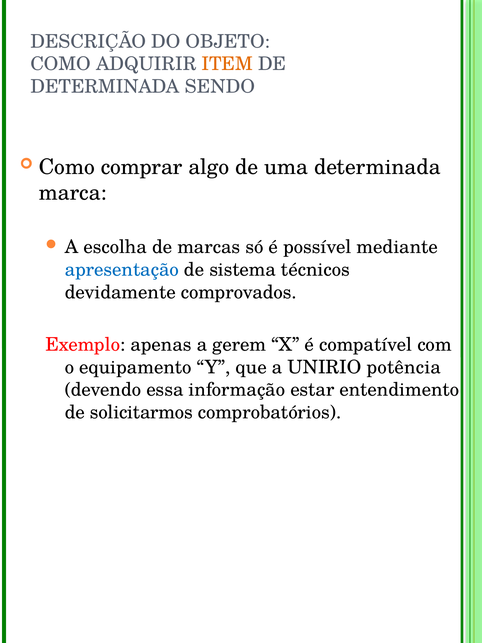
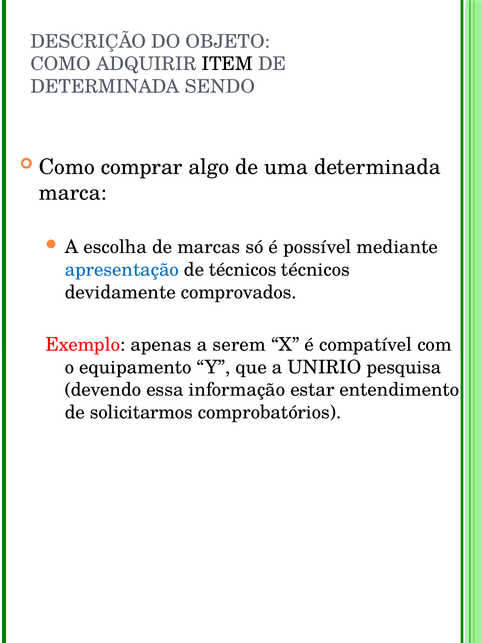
ITEM colour: orange -> black (227, 64)
de sistema: sistema -> técnicos (243, 270)
gerem: gerem -> serem (239, 344)
potência: potência -> pesquisa (404, 367)
